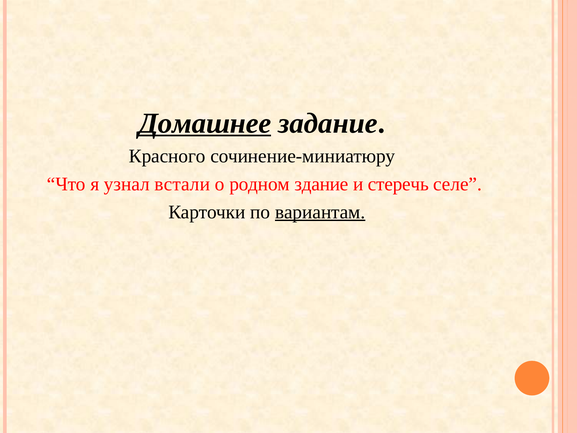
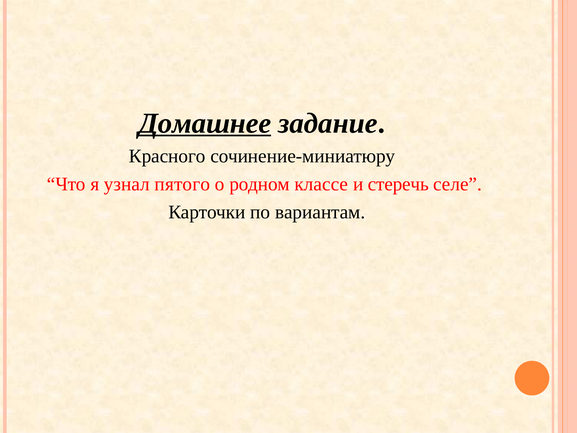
встали: встали -> пятого (182, 184)
здание: здание -> классе (321, 184)
вариантам underline: present -> none (320, 212)
